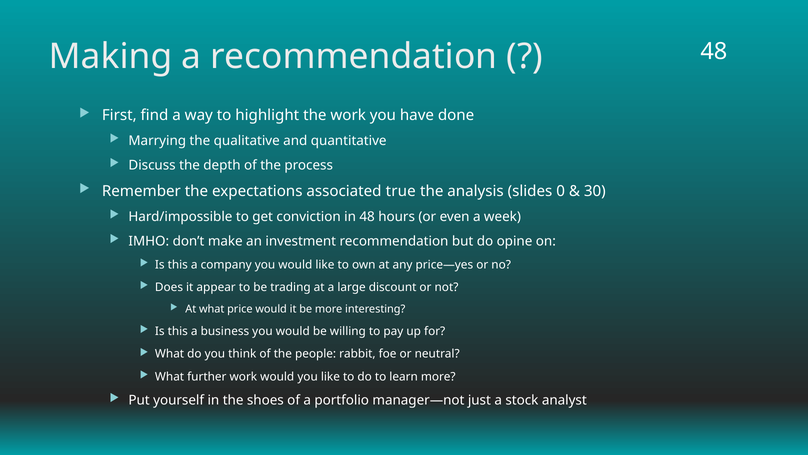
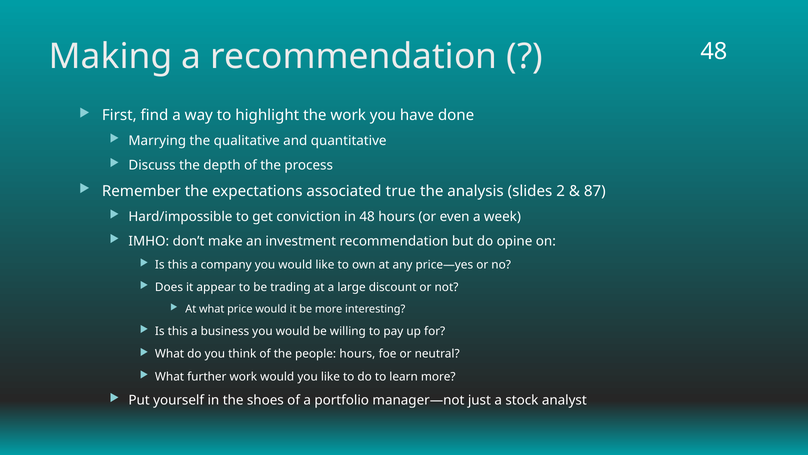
0: 0 -> 2 (561, 191)
30: 30 -> 87 (595, 191)
people rabbit: rabbit -> hours (357, 354)
